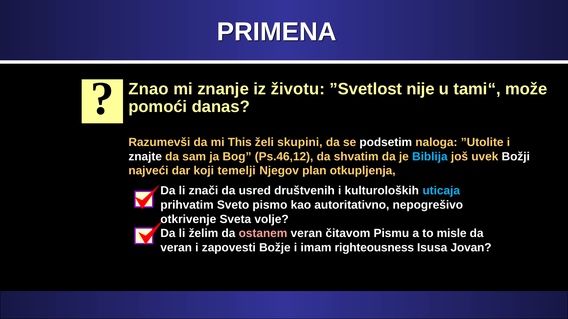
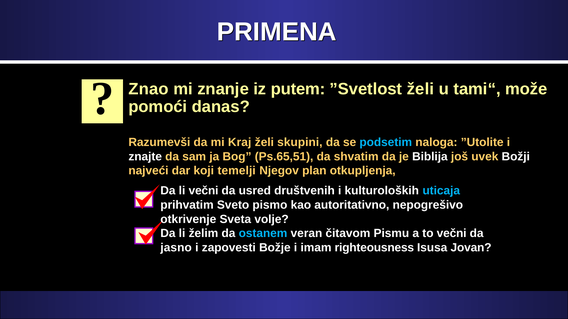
životu: životu -> putem (298, 89)
”Svetlost nije: nije -> želi (420, 89)
This: This -> Kraj (240, 143)
podsetim colour: white -> light blue (386, 143)
Ps.46,12: Ps.46,12 -> Ps.65,51 (284, 157)
Biblija colour: light blue -> white (430, 157)
li znači: znači -> večni (204, 191)
ostanem colour: pink -> light blue (263, 234)
to misle: misle -> večni (452, 234)
veran: veran -> jasno (176, 248)
